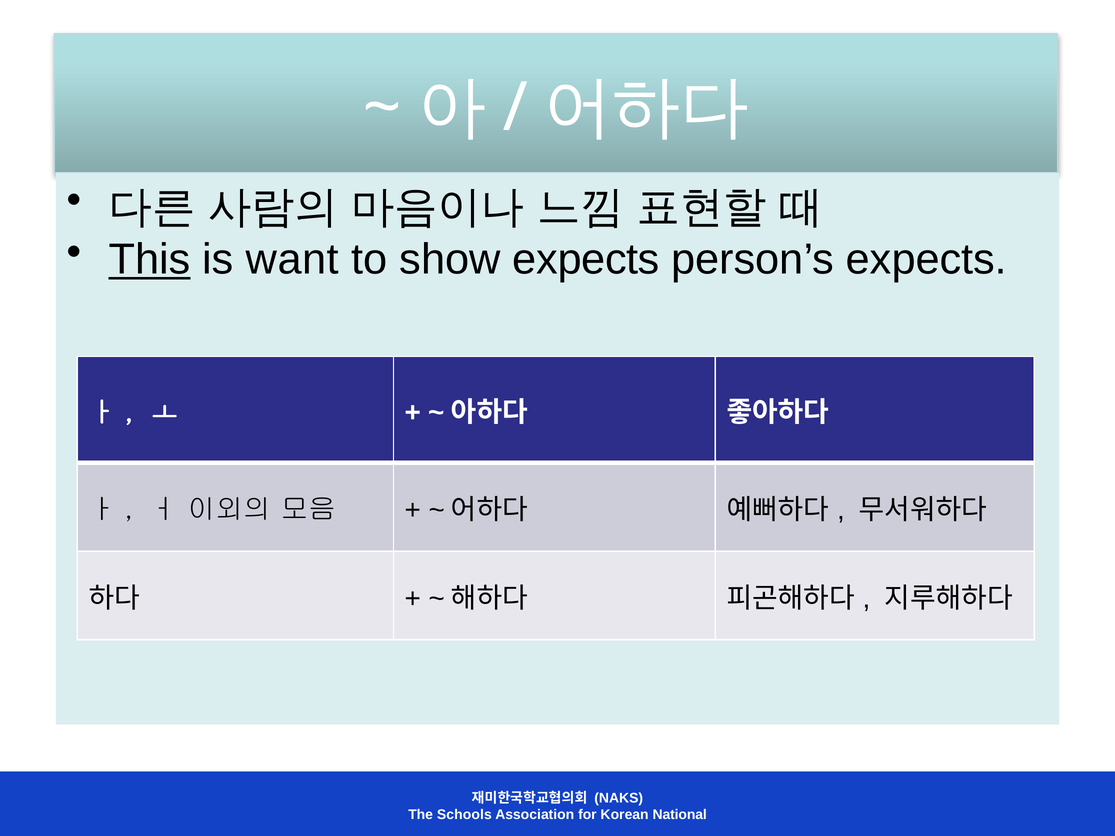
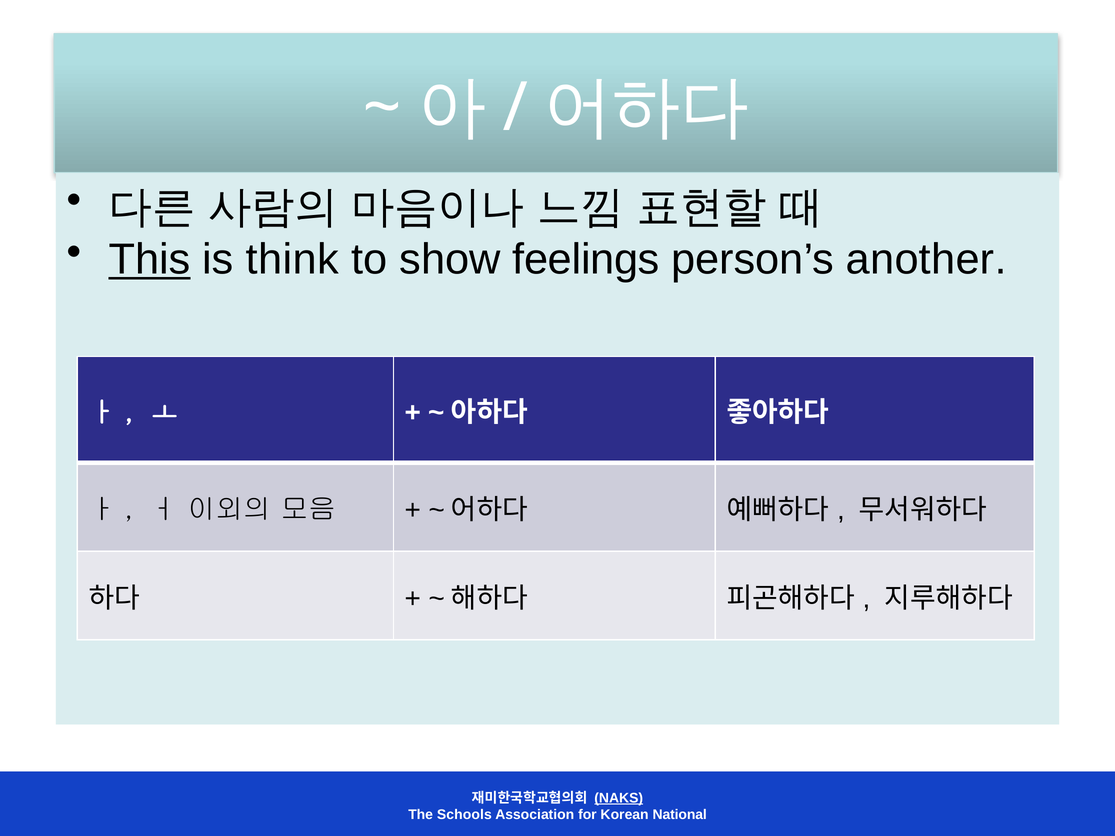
want: want -> think (292, 260)
show expects: expects -> feelings (586, 260)
person’s expects: expects -> another (926, 260)
NAKS underline: none -> present (619, 798)
